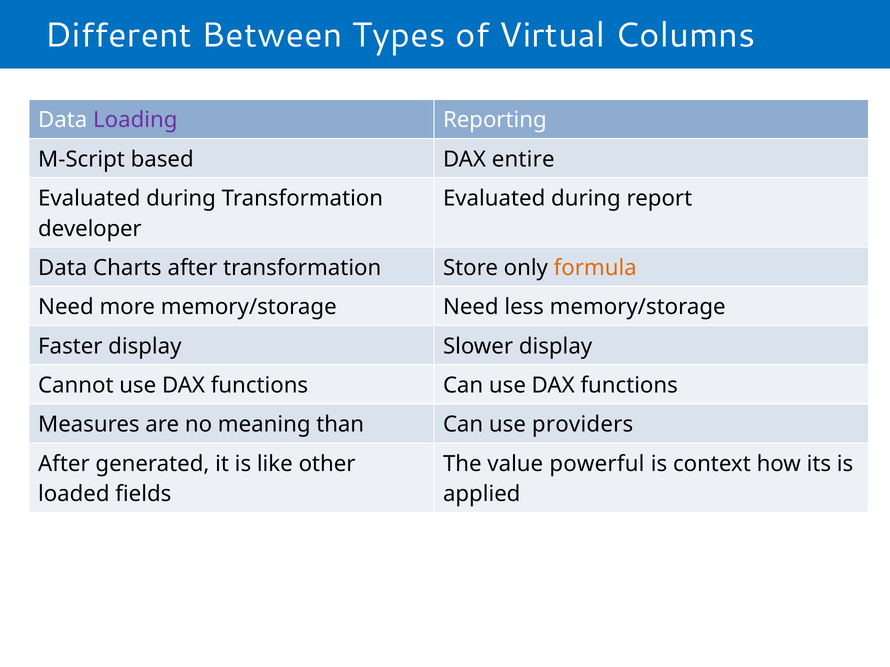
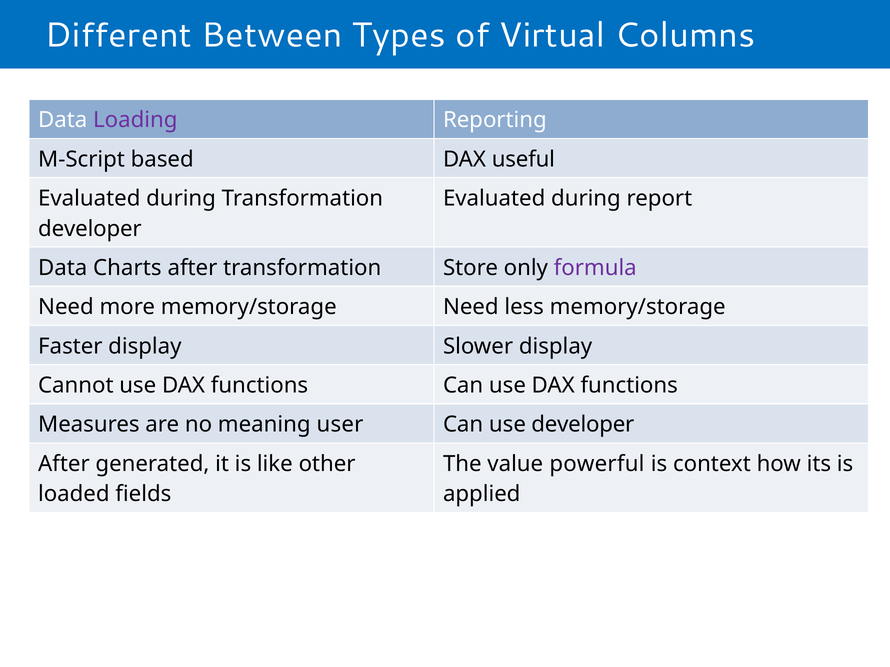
entire: entire -> useful (523, 159)
formula colour: orange -> purple (595, 268)
than: than -> user (340, 425)
use providers: providers -> developer (583, 425)
